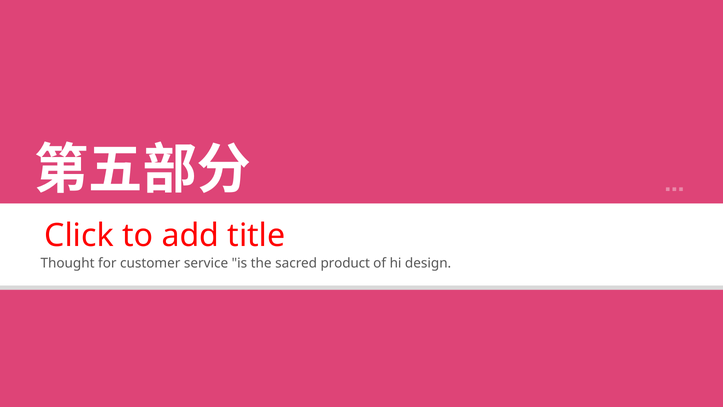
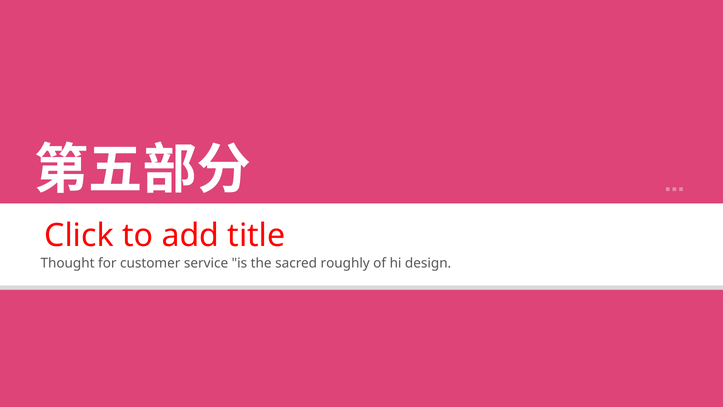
product: product -> roughly (345, 263)
